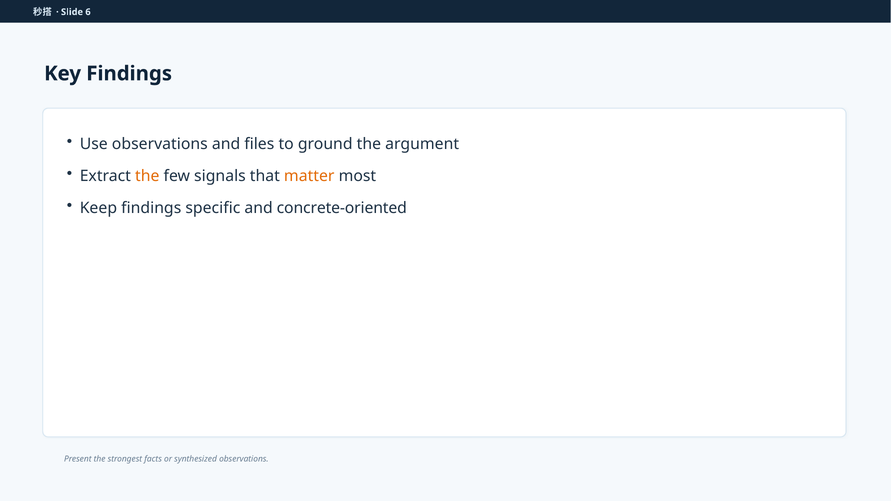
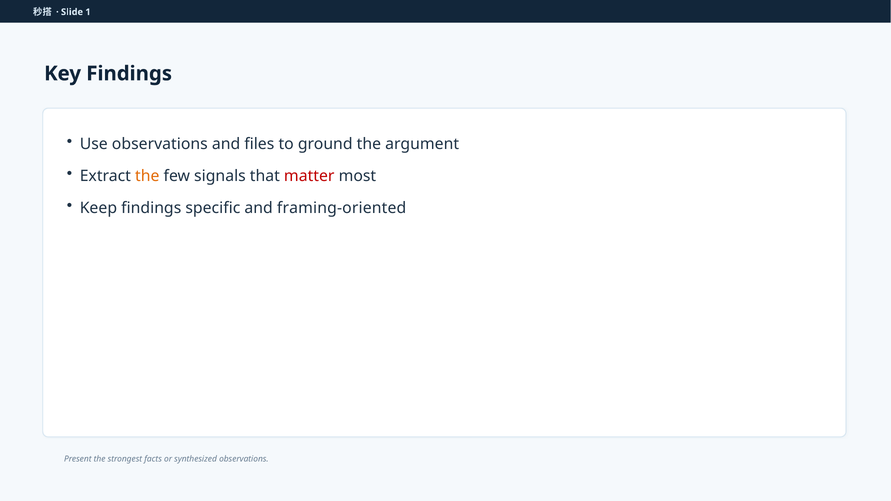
6: 6 -> 1 (88, 12)
matter colour: orange -> red (309, 176)
concrete-oriented: concrete-oriented -> framing-oriented (342, 208)
